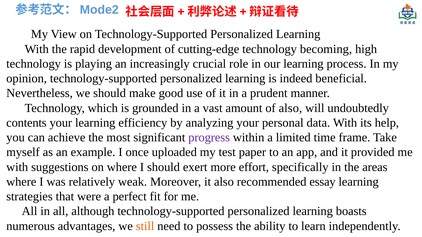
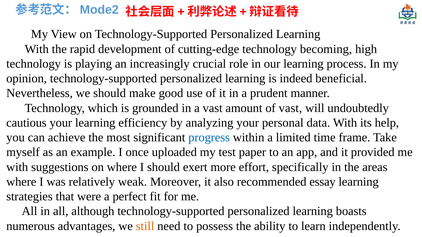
of also: also -> vast (290, 108)
contents: contents -> cautious (26, 123)
progress colour: purple -> blue (209, 138)
